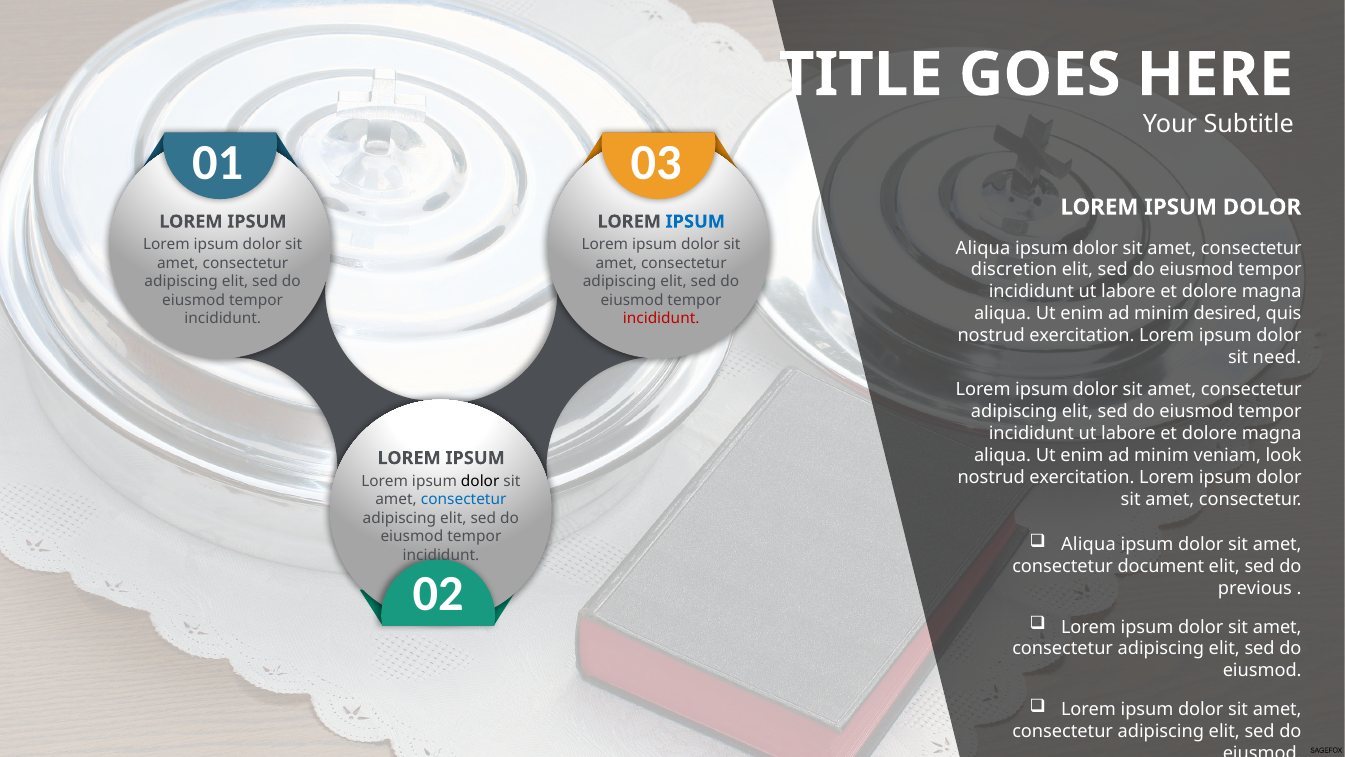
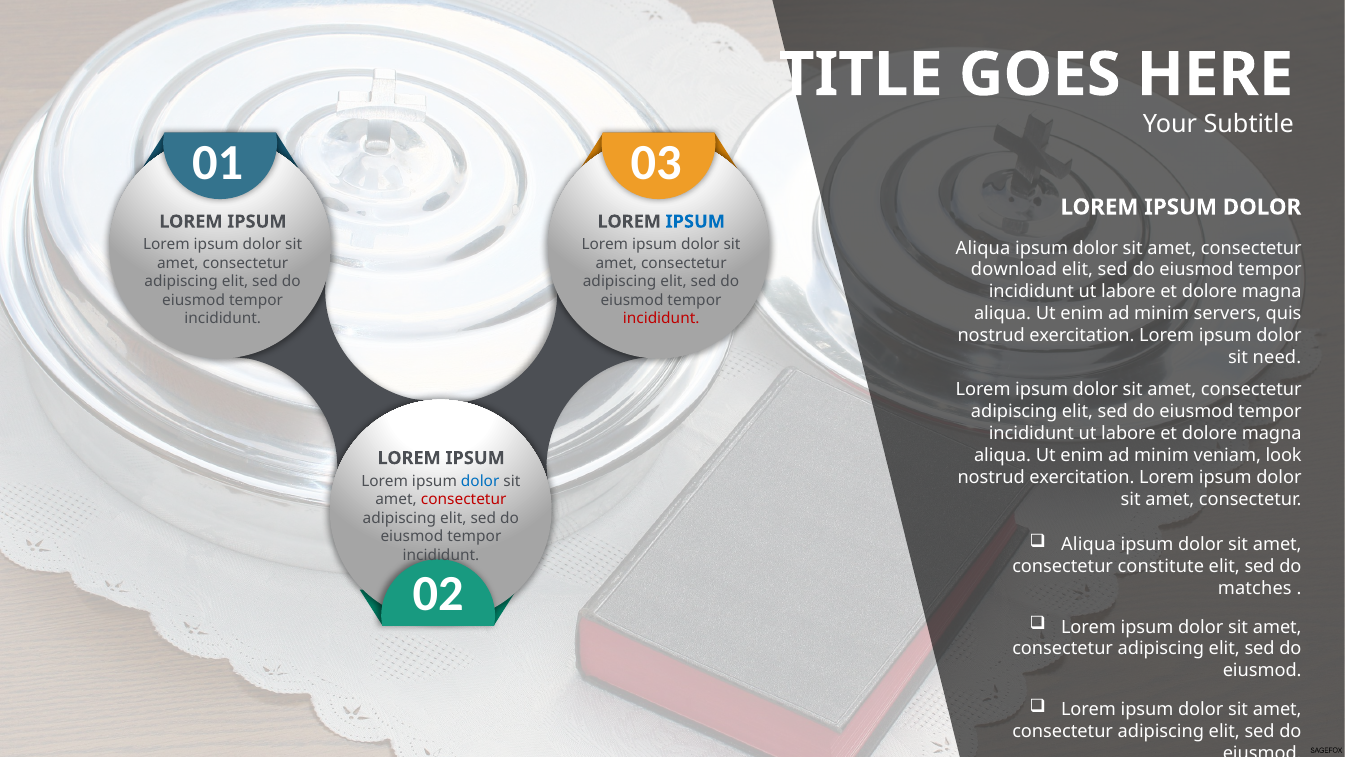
discretion: discretion -> download (1014, 270)
desired: desired -> servers (1227, 314)
dolor colour: black -> blue (480, 481)
consectetur colour: blue -> red (464, 499)
document: document -> constitute (1161, 566)
previous: previous -> matches (1255, 588)
